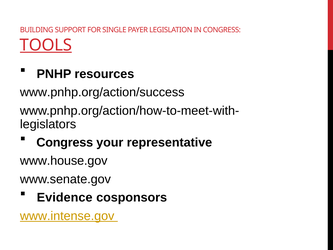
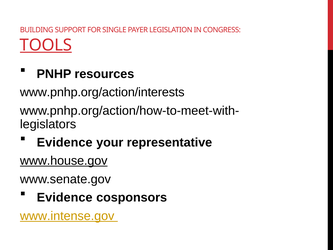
www.pnhp.org/action/success: www.pnhp.org/action/success -> www.pnhp.org/action/interests (102, 92)
Congress: Congress -> Evidence (65, 142)
www.house.gov underline: none -> present (64, 161)
